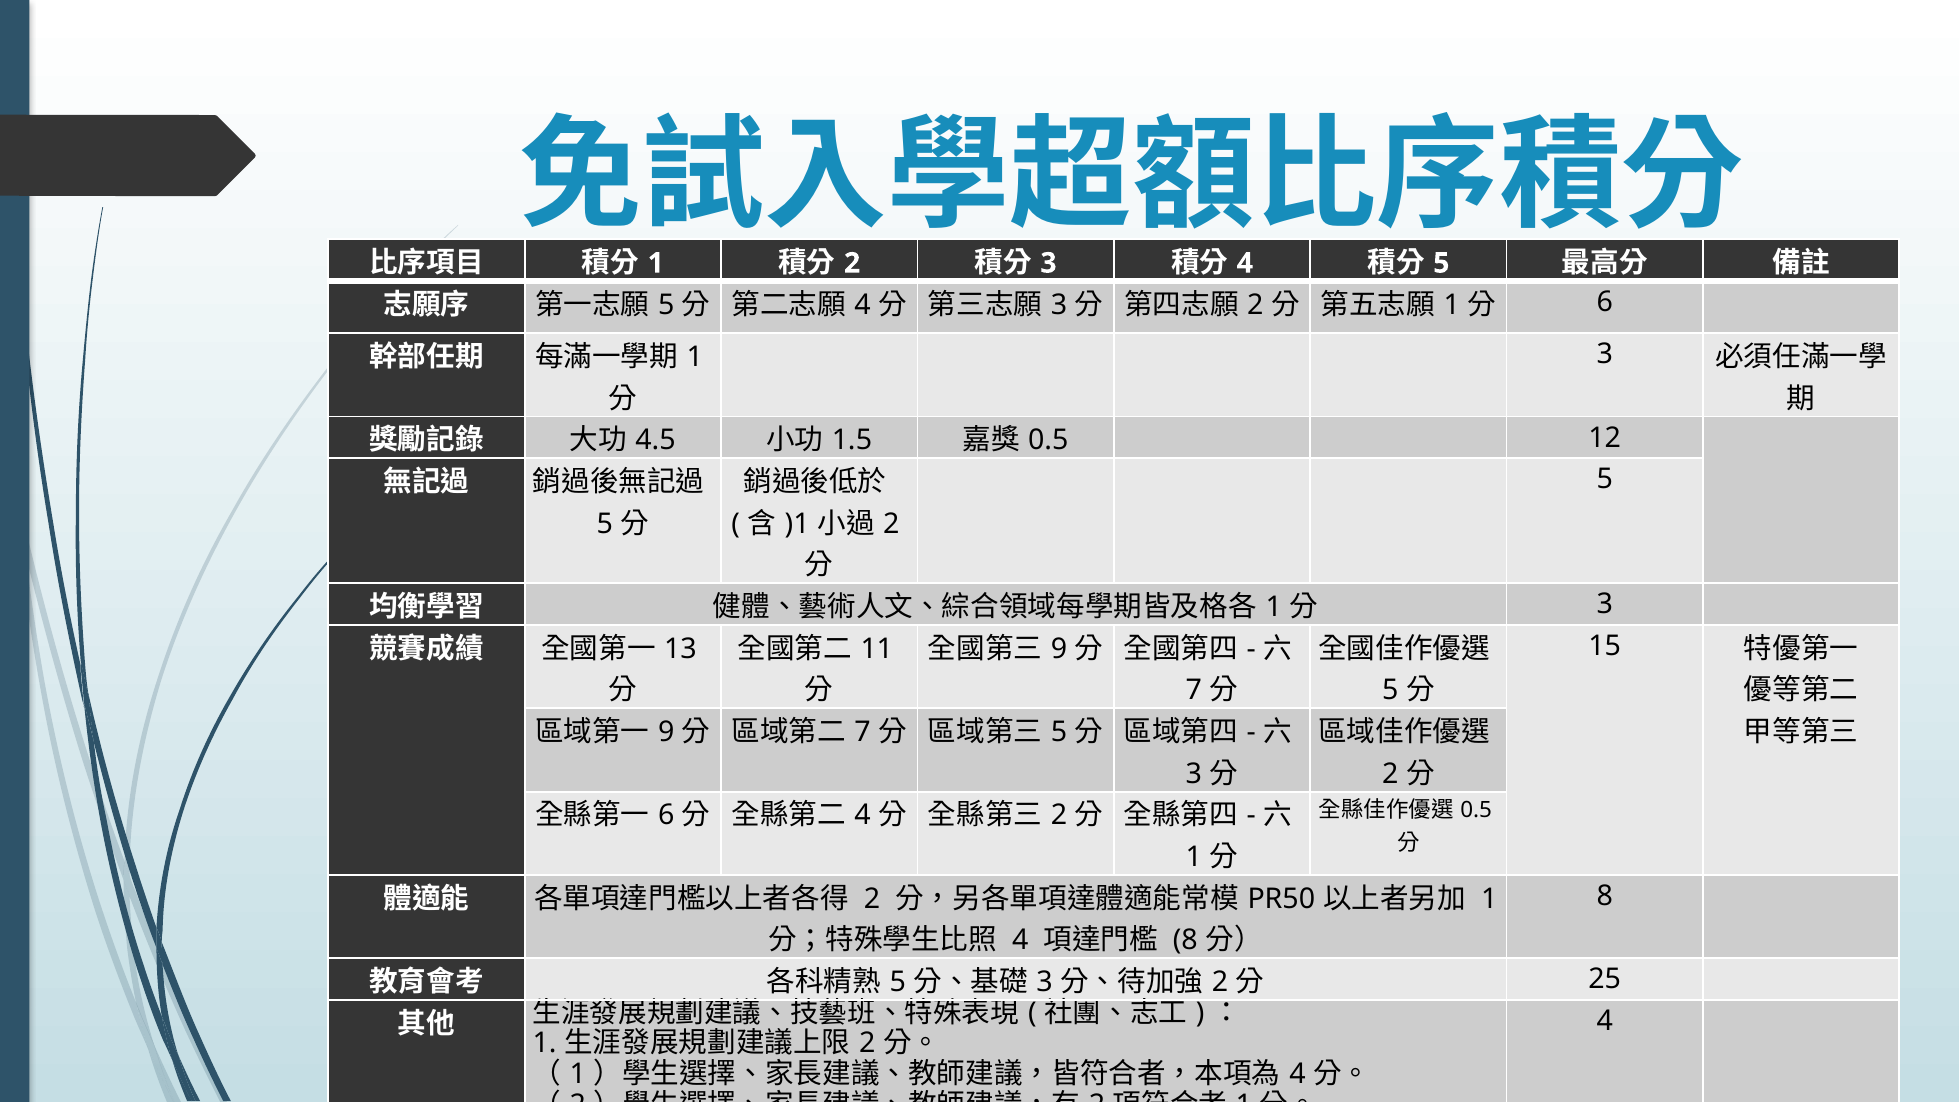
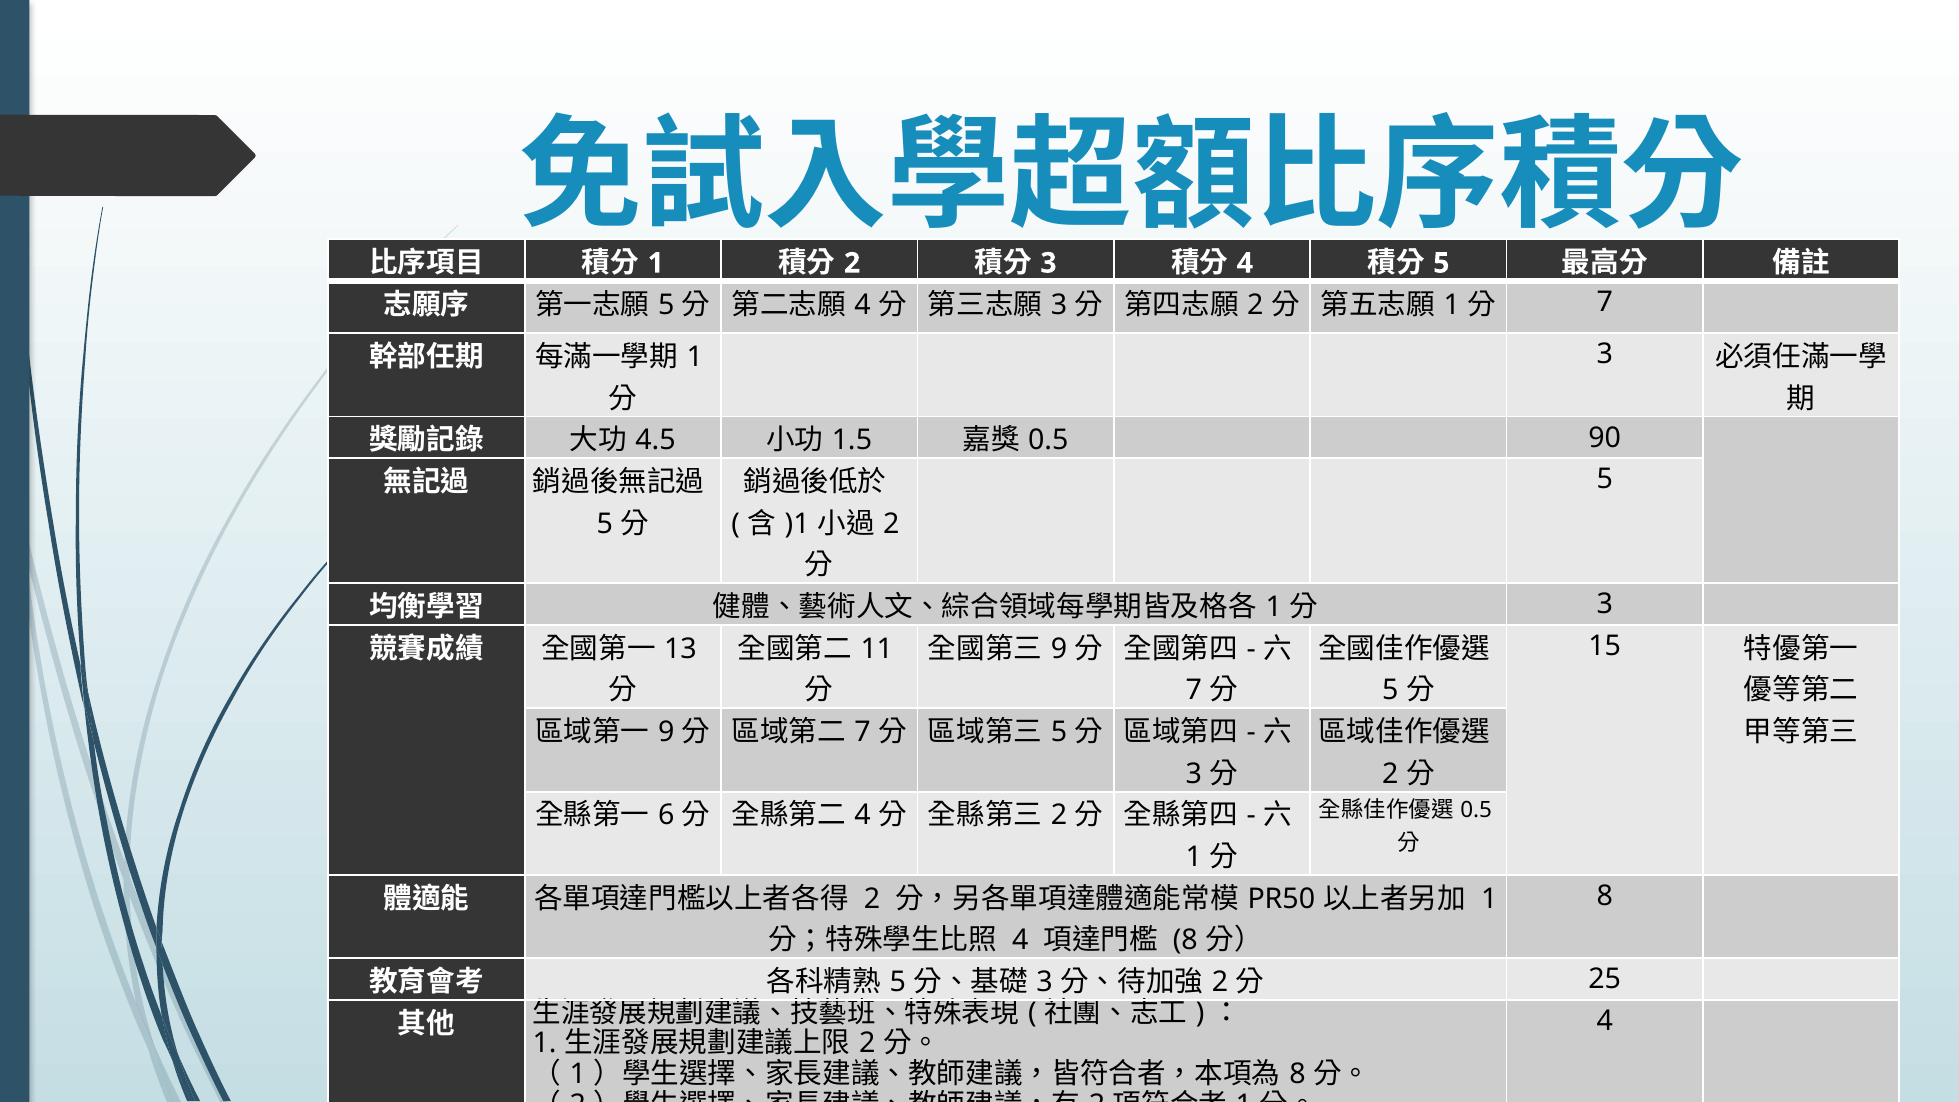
6: 6 -> 7 (1605, 302)
12: 12 -> 90 (1605, 438)
4: 4 -> 8 (1298, 1074)
